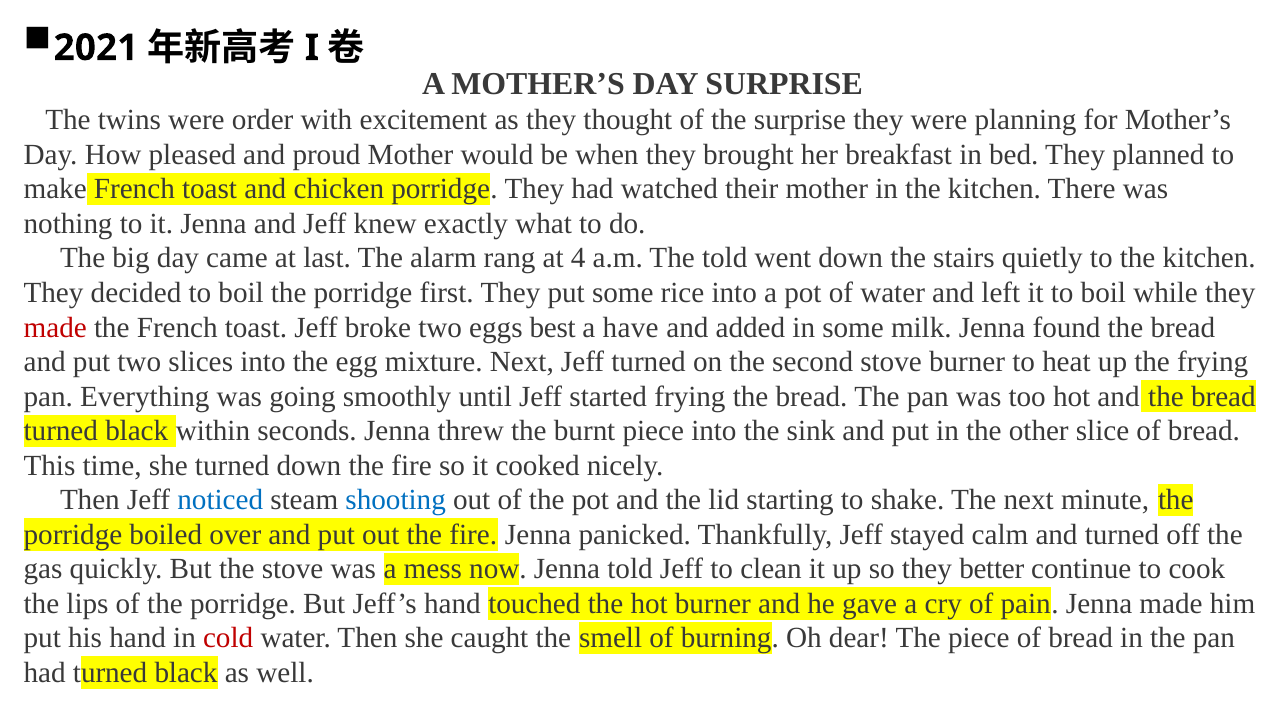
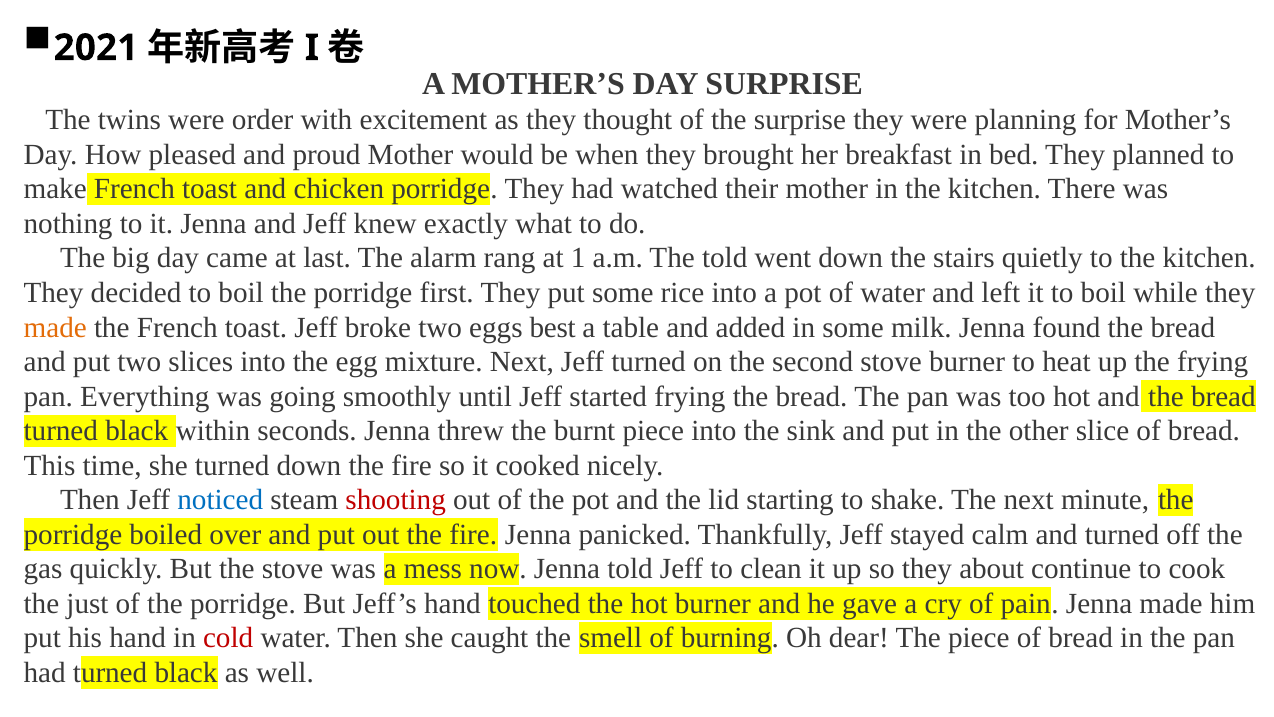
4: 4 -> 1 (578, 258)
made colour: red -> orange (55, 327)
have: have -> table (631, 327)
shooting colour: blue -> red (396, 500)
better: better -> about (992, 569)
lips: lips -> just (87, 603)
